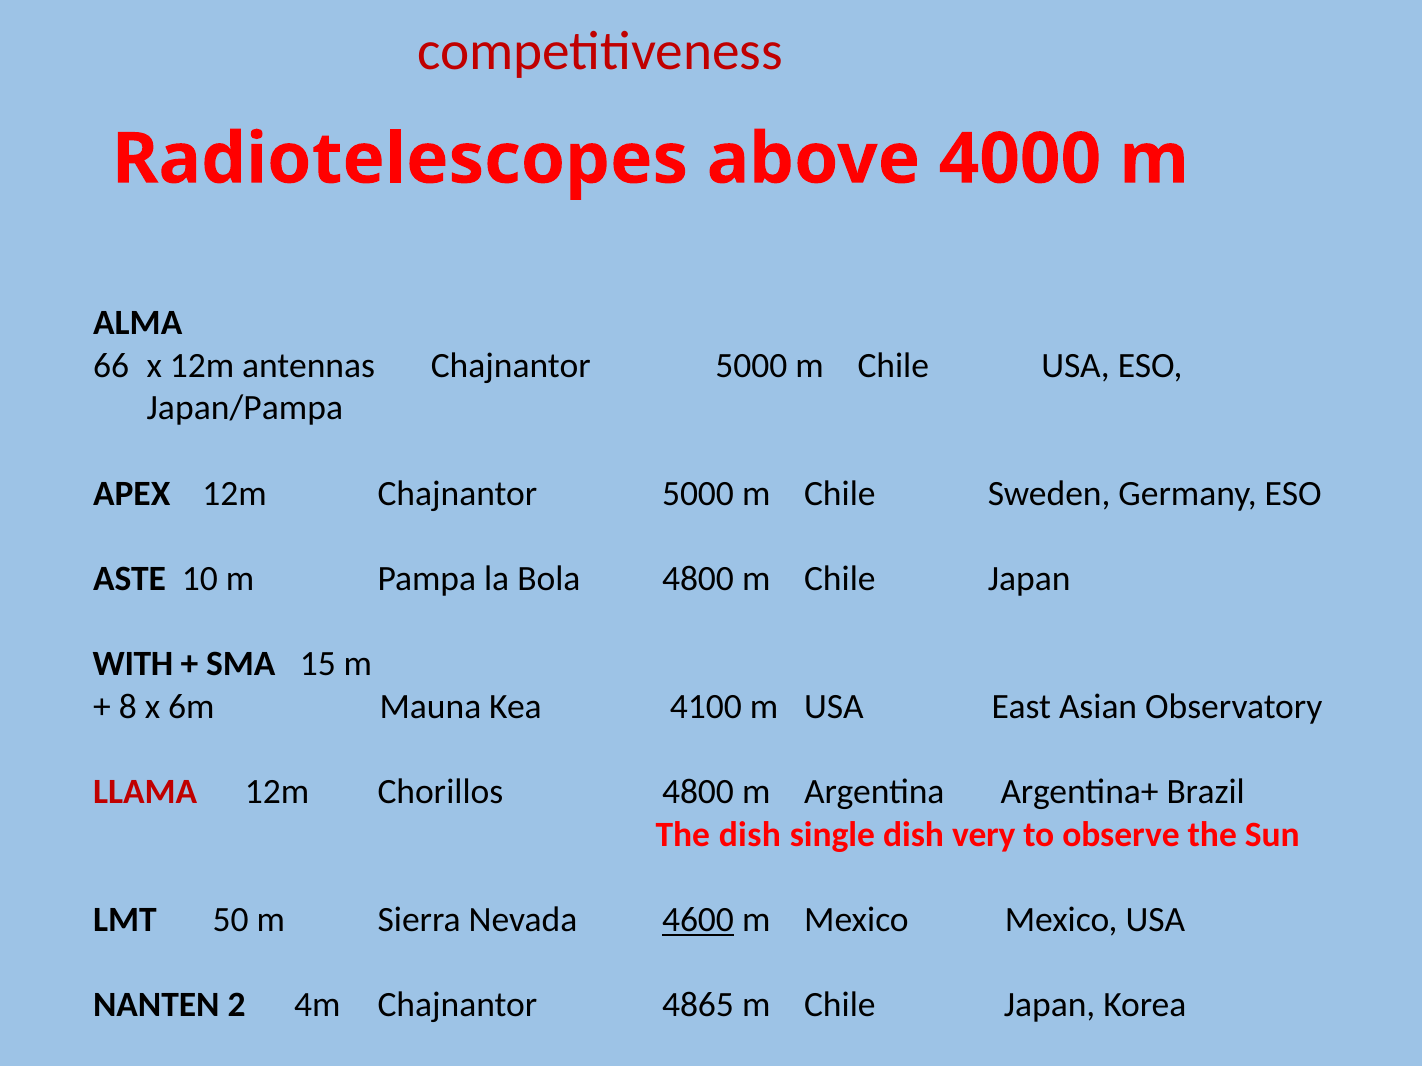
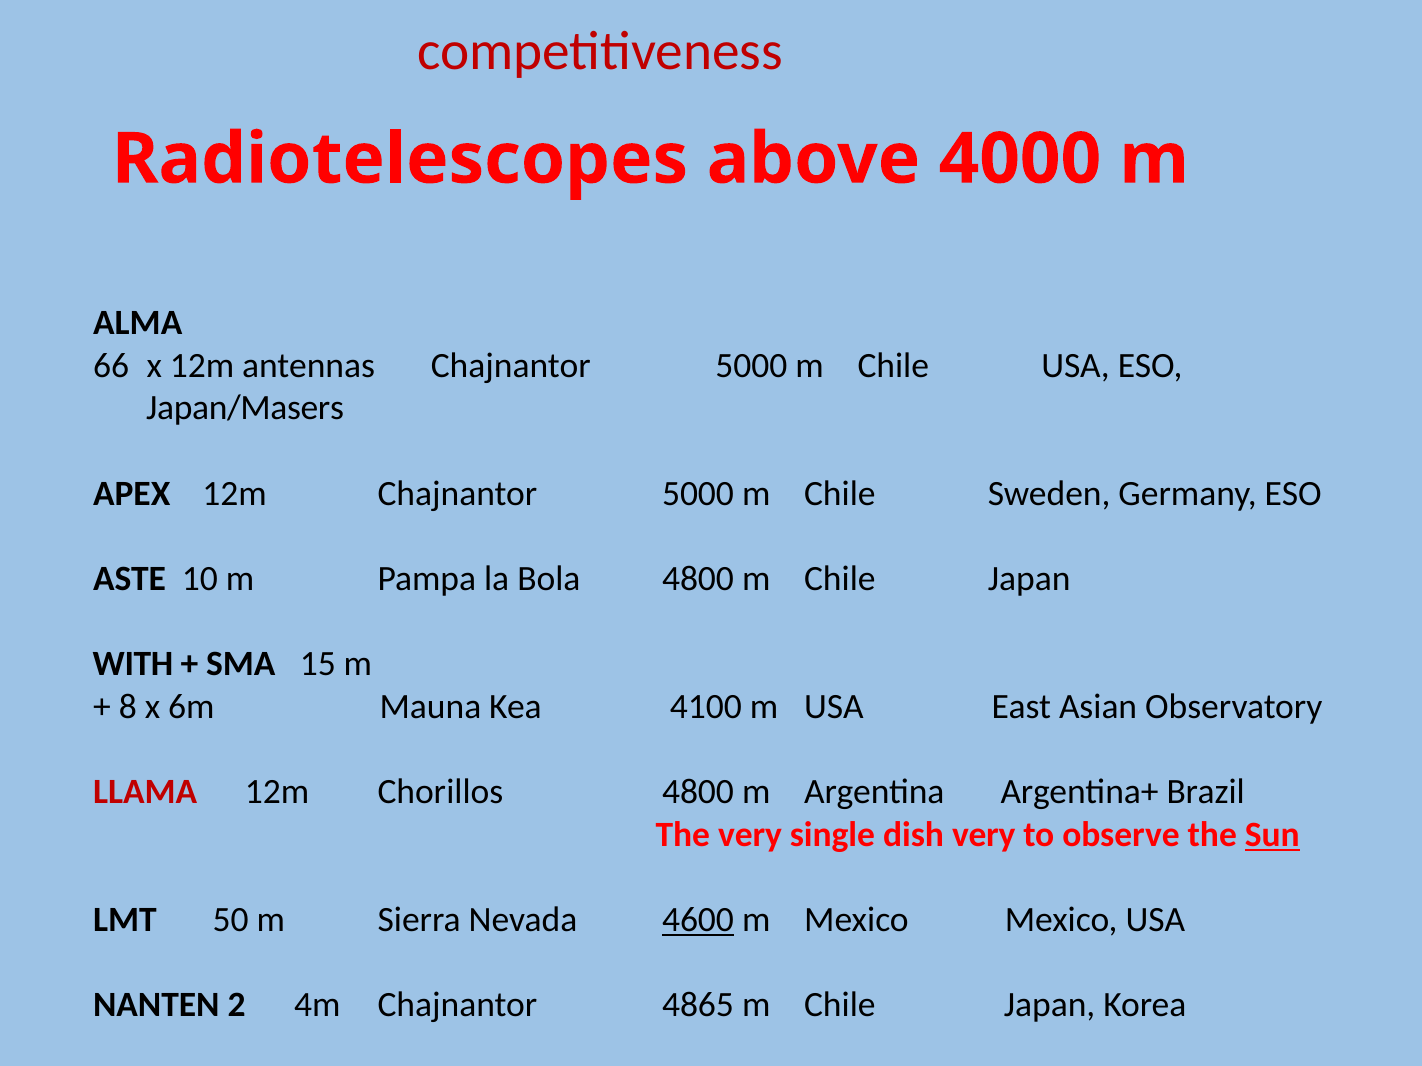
Japan/Pampa: Japan/Pampa -> Japan/Masers (245, 408)
The dish: dish -> very (750, 835)
Sun underline: none -> present (1272, 835)
